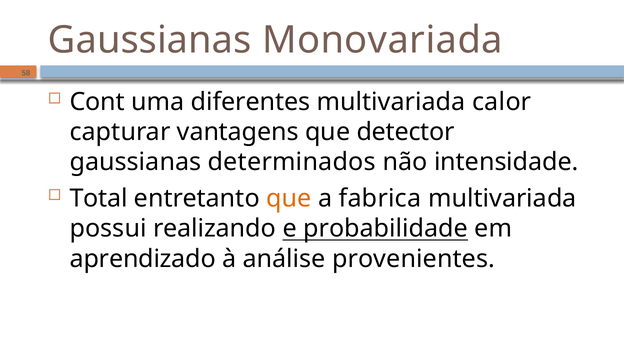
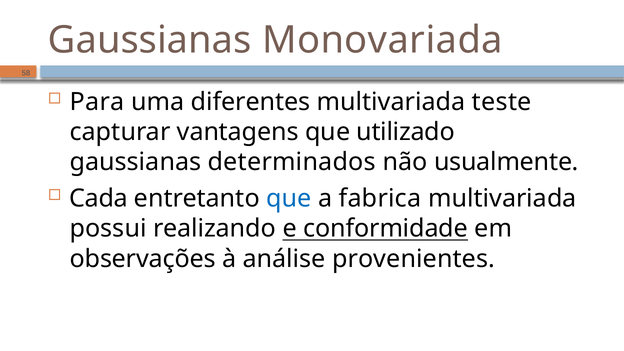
Cont: Cont -> Para (97, 102)
calor: calor -> teste (502, 102)
detector: detector -> utilizado (406, 132)
intensidade: intensidade -> usualmente (506, 162)
Total: Total -> Cada (99, 198)
que colour: orange -> blue (289, 198)
probabilidade: probabilidade -> conformidade (386, 229)
aprendizado: aprendizado -> observações (143, 259)
